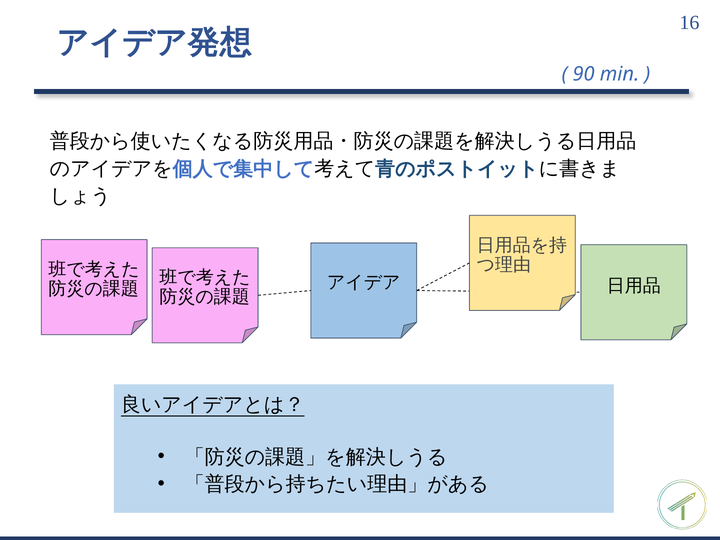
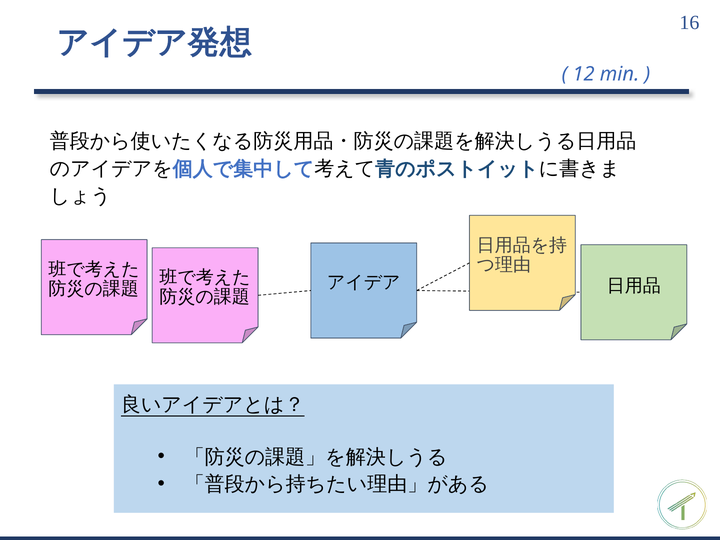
90: 90 -> 12 (584, 74)
